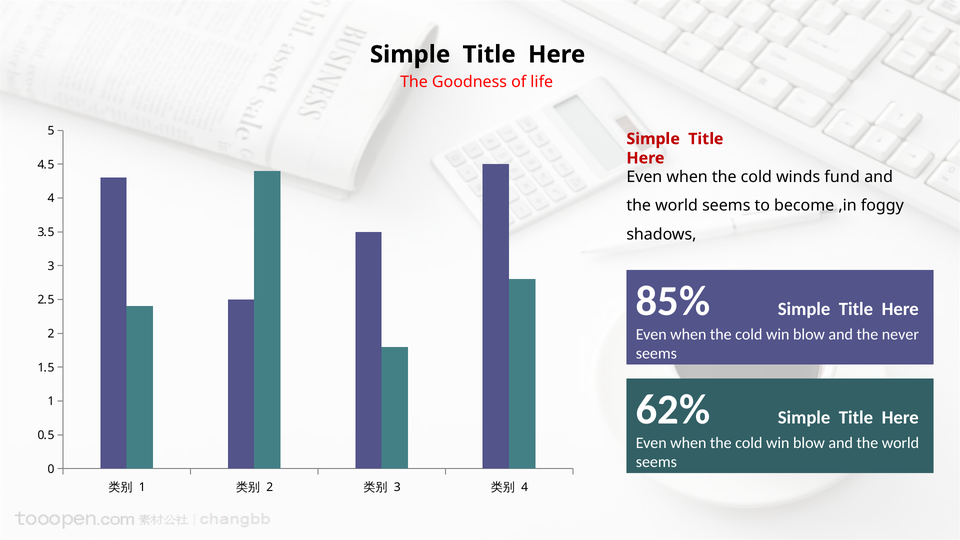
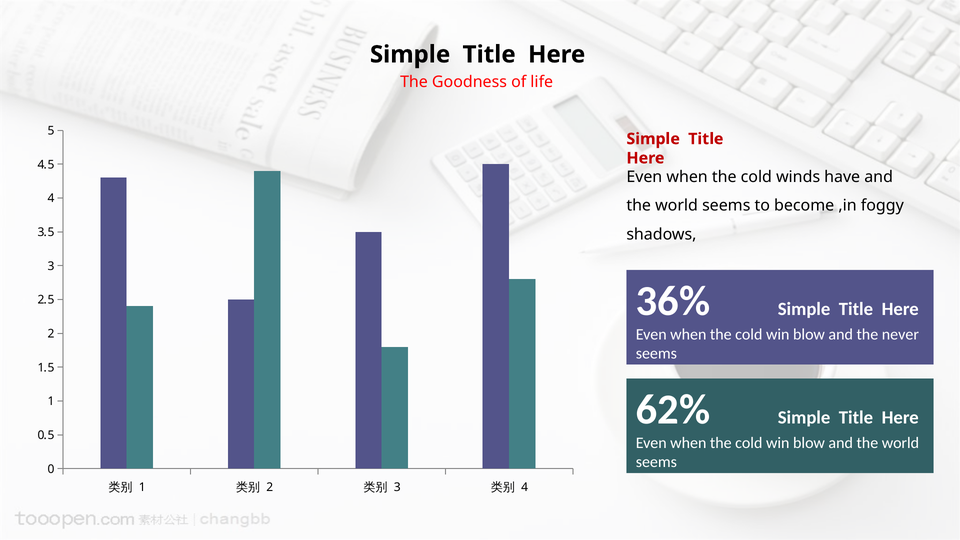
fund: fund -> have (842, 177)
85%: 85% -> 36% (673, 301)
